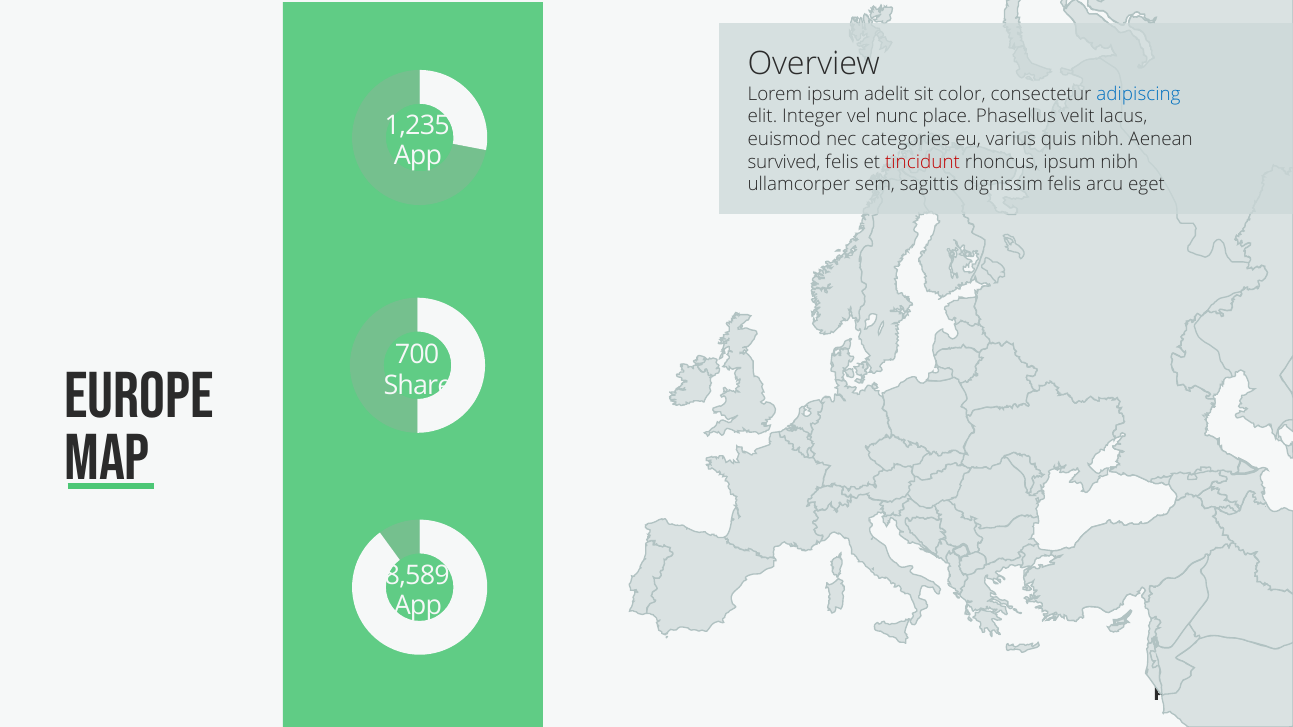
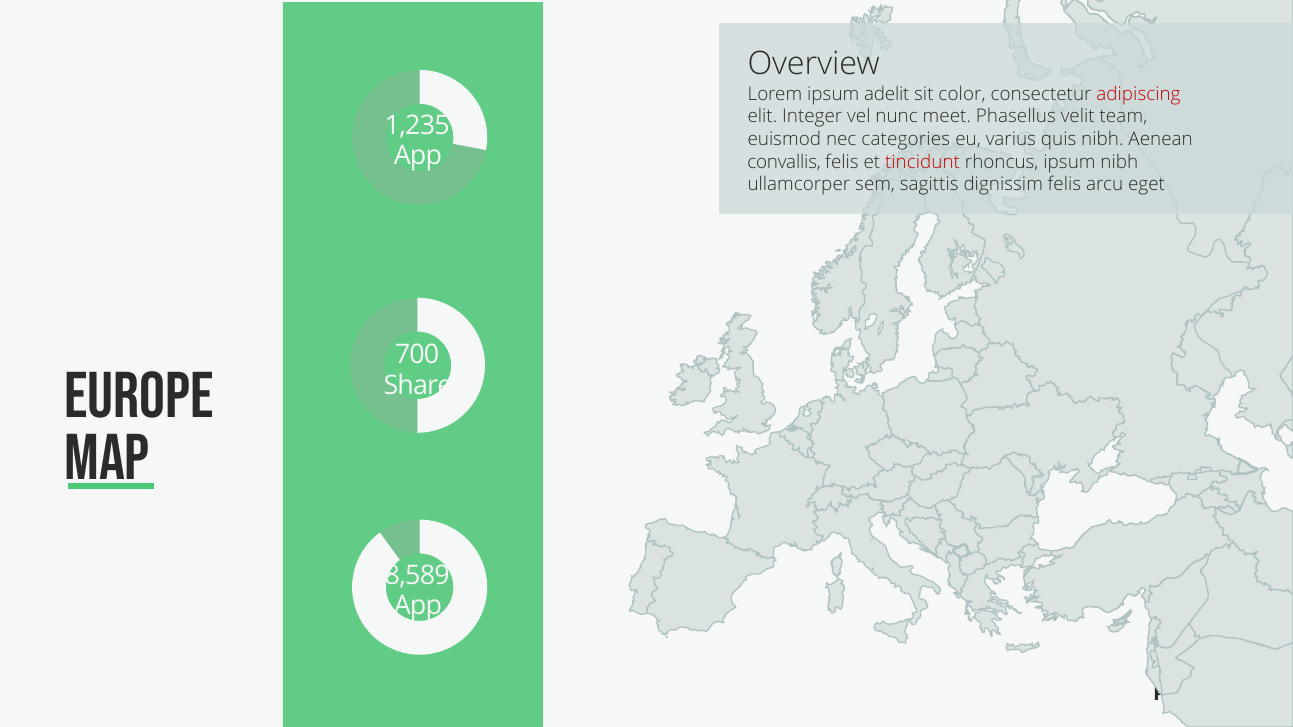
adipiscing colour: blue -> red (1139, 94)
place: place -> meet (947, 117)
lacus: lacus -> team (1123, 117)
survived: survived -> convallis (784, 162)
